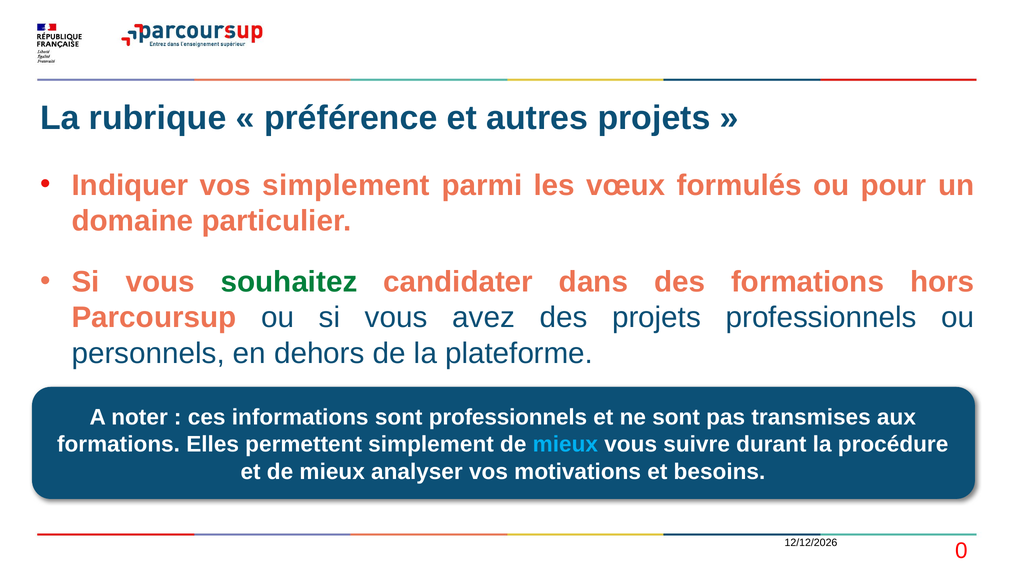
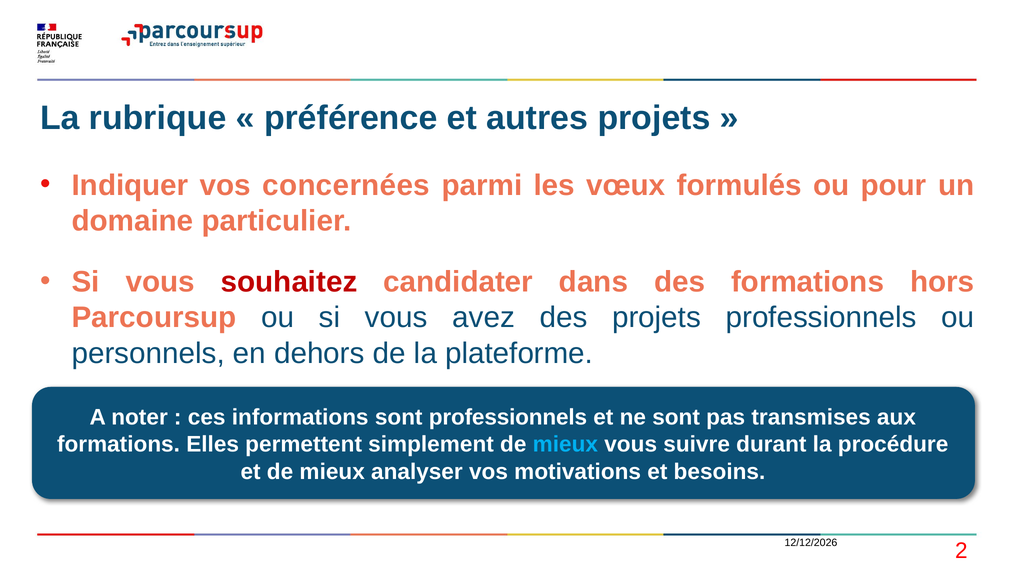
vos simplement: simplement -> concernées (346, 185)
souhaitez colour: green -> red (289, 282)
0: 0 -> 2 (961, 551)
